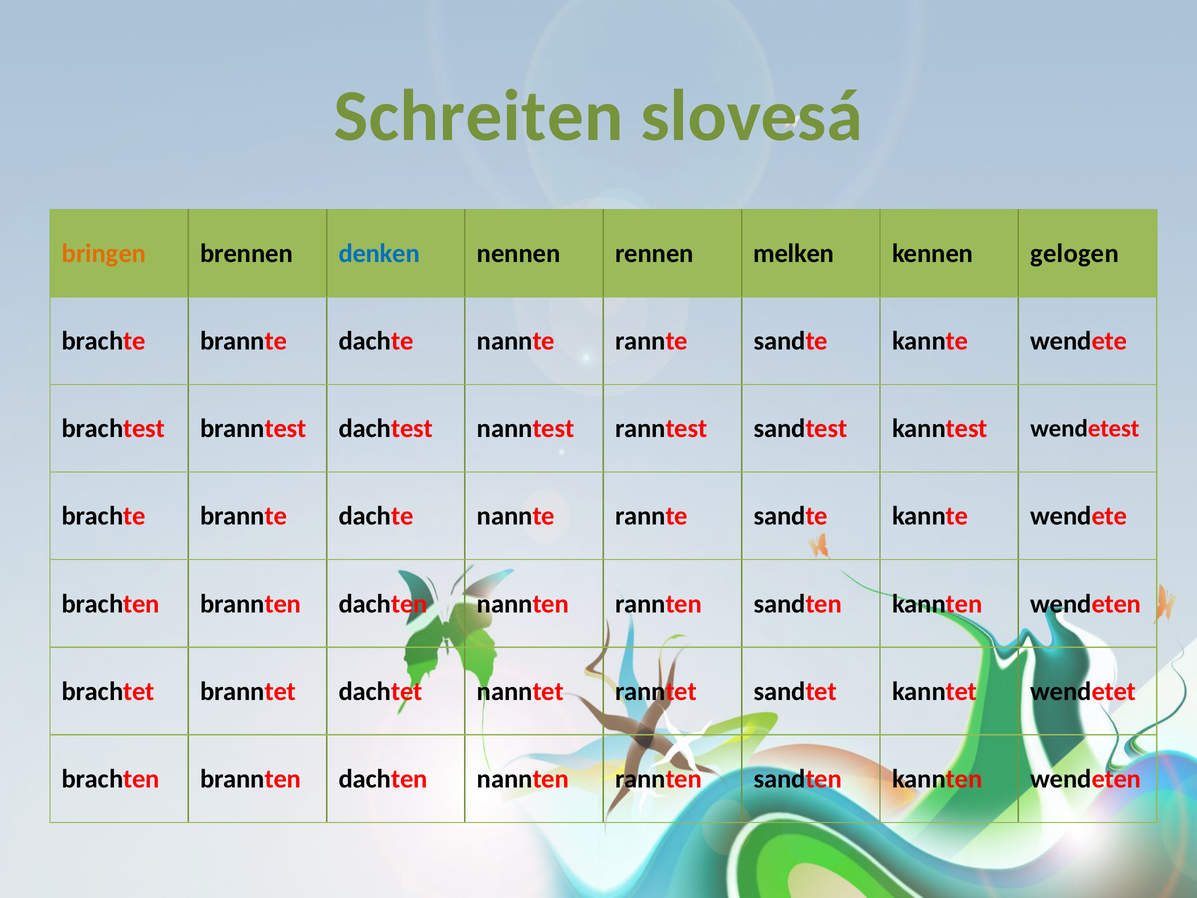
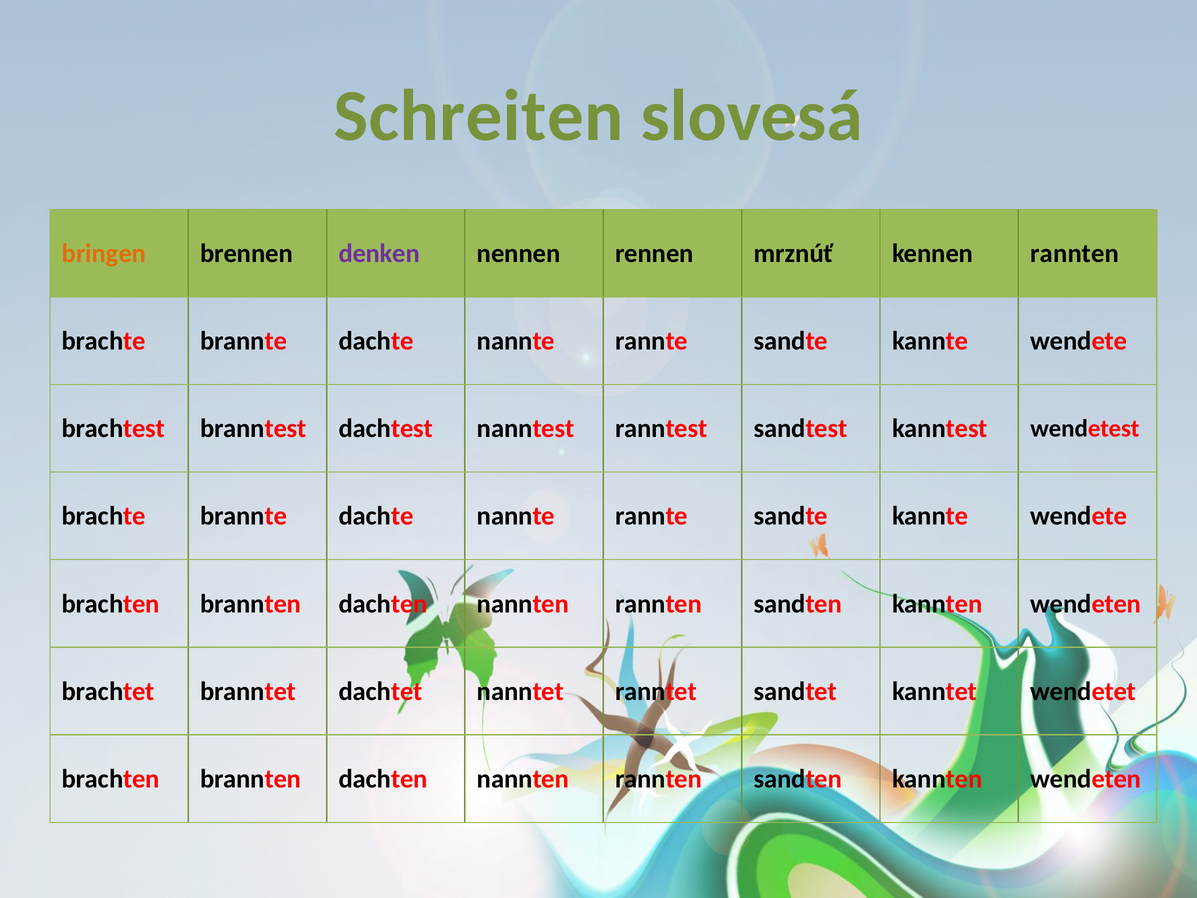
denken colour: blue -> purple (379, 254)
melken: melken -> mrznúť (794, 254)
kennen gelogen: gelogen -> rannten (1075, 254)
